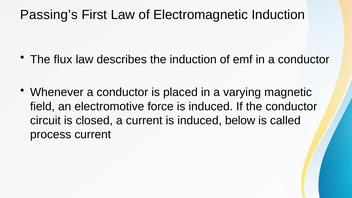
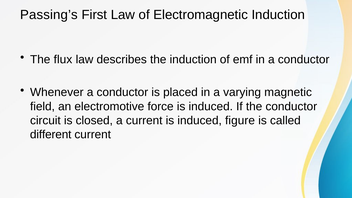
below: below -> figure (240, 121)
process: process -> different (51, 135)
